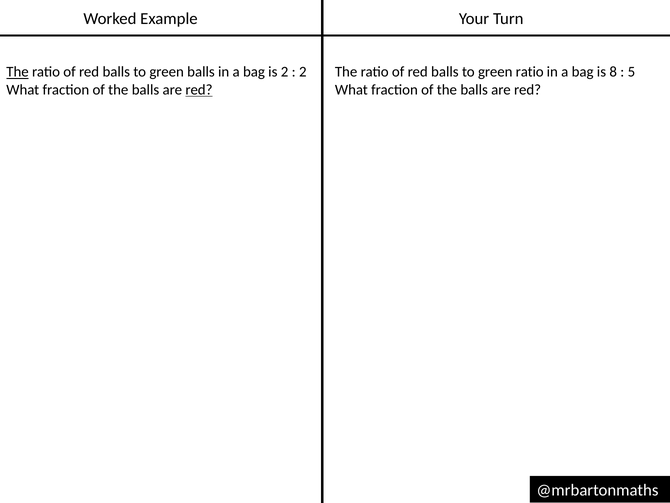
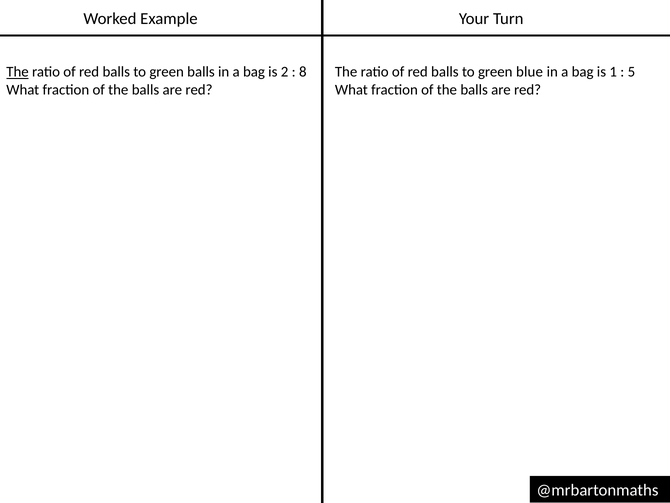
2: 2 -> 8 (303, 72)
green ratio: ratio -> blue (530, 72)
8: 8 -> 1 (613, 72)
red underline: present -> none (199, 90)
